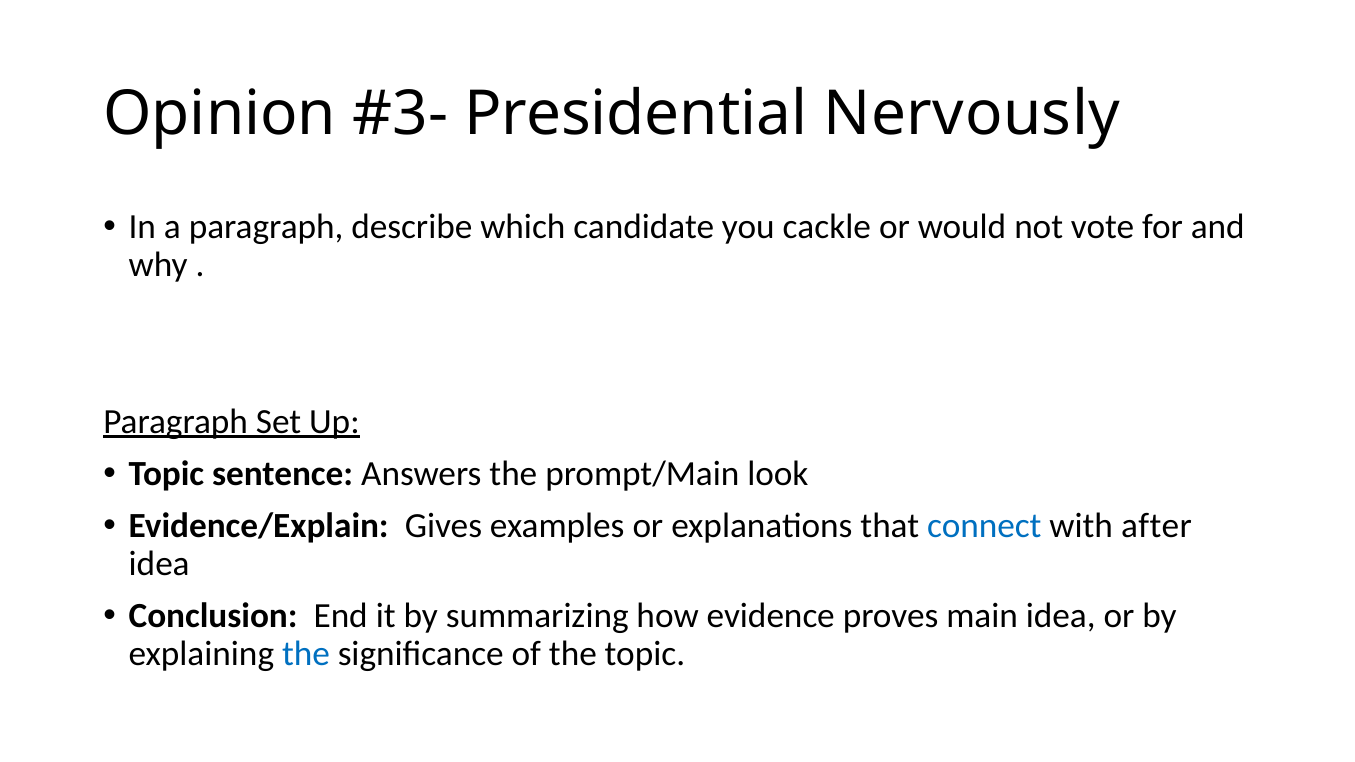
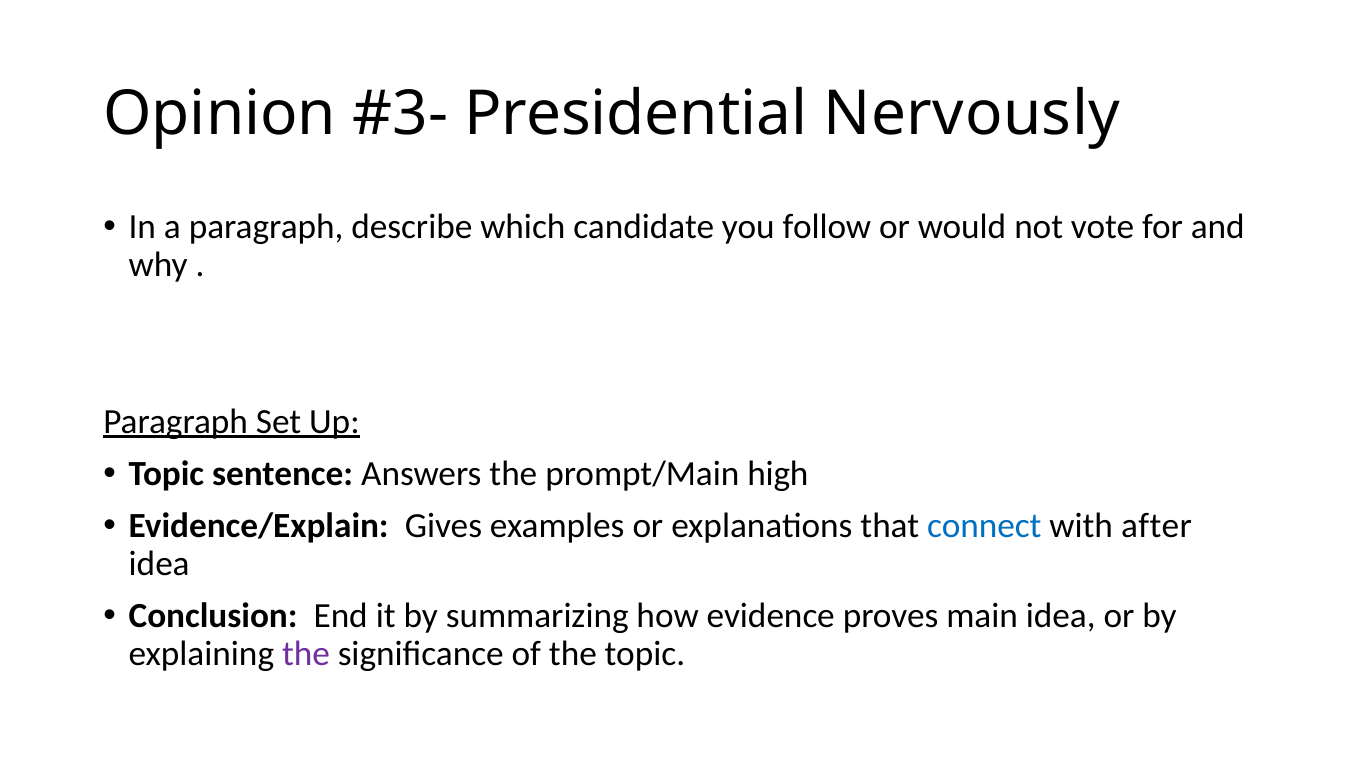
cackle: cackle -> follow (827, 227)
look: look -> high (778, 474)
the colour: blue -> purple (306, 654)
